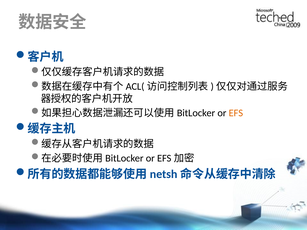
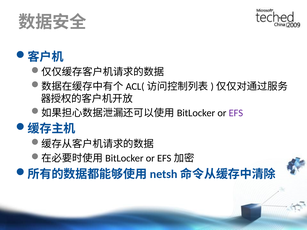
EFS colour: orange -> purple (236, 113)
